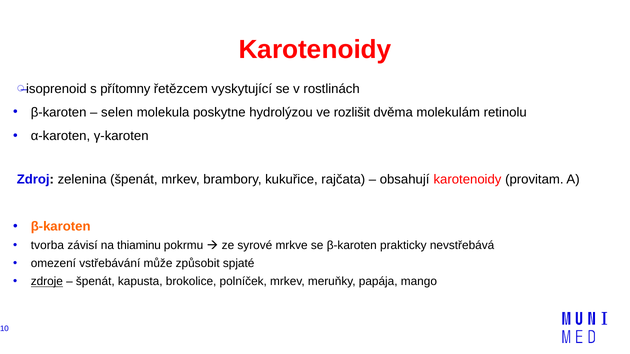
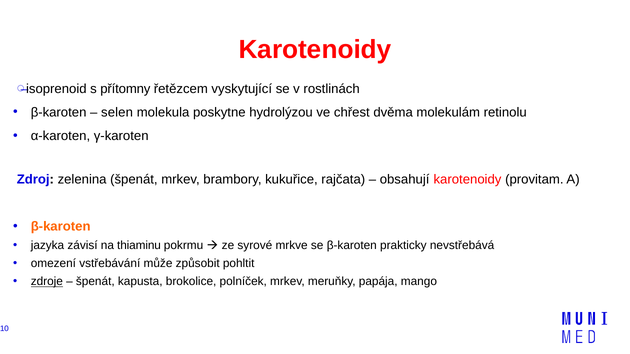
rozlišit: rozlišit -> chřest (352, 113)
tvorba: tvorba -> jazyka (47, 246)
spjaté: spjaté -> pohltit (239, 264)
